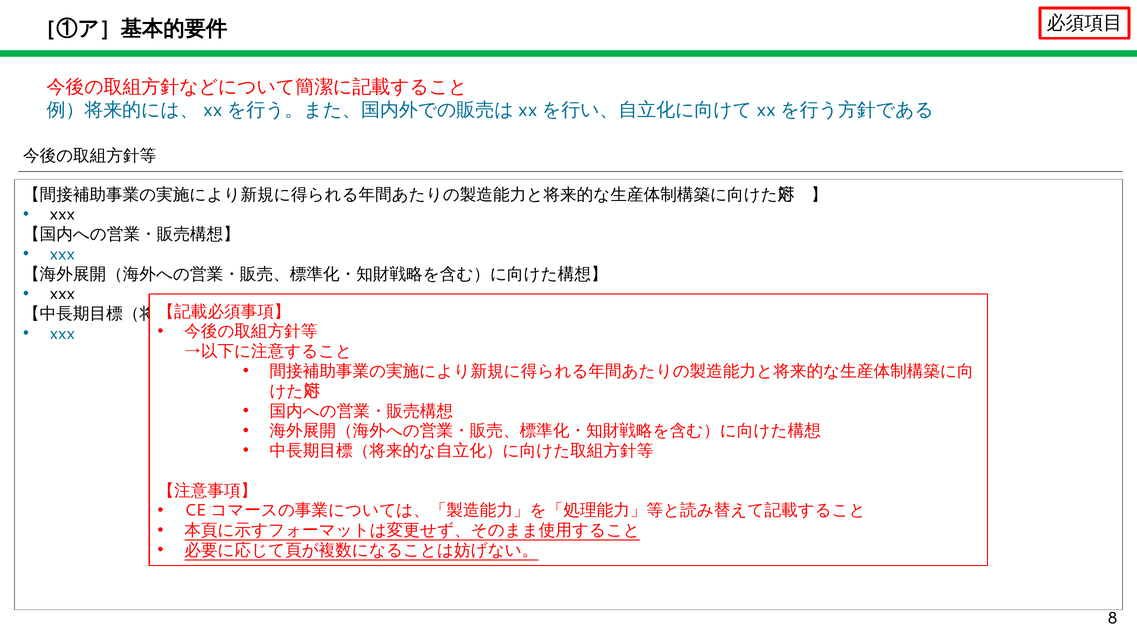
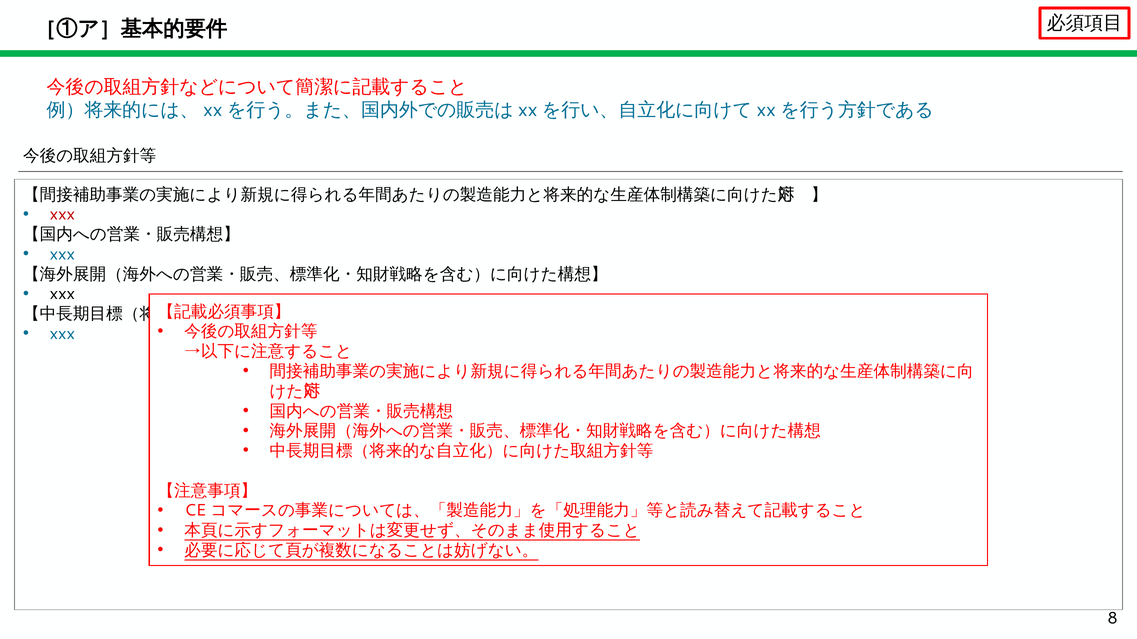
xxx colour: black -> red (62, 215)
